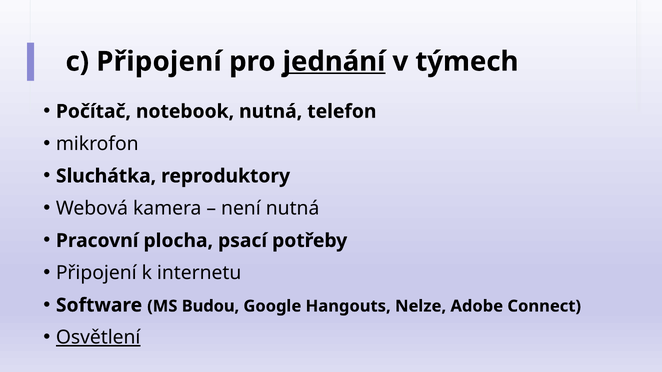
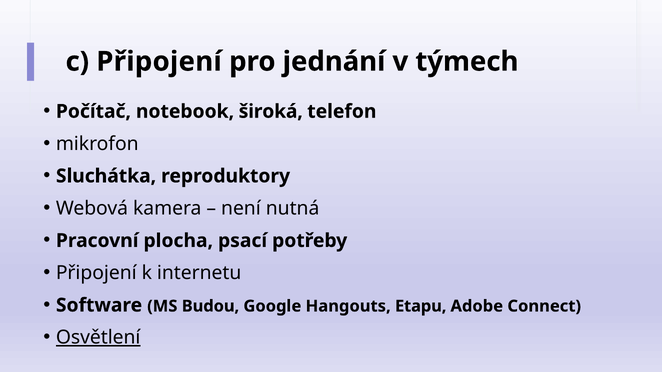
jednání underline: present -> none (334, 62)
notebook nutná: nutná -> široká (271, 112)
Nelze: Nelze -> Etapu (421, 306)
